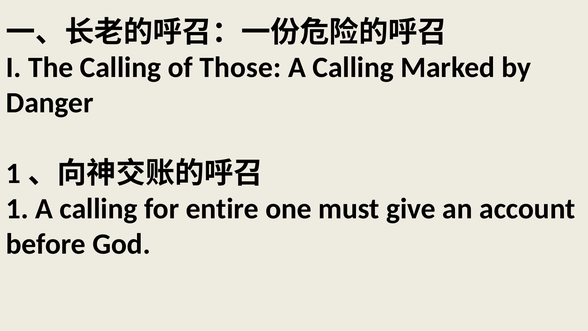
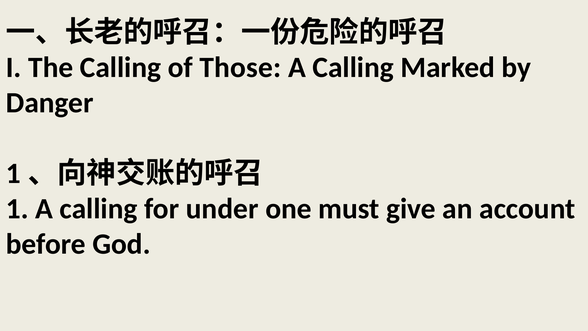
entire: entire -> under (222, 209)
